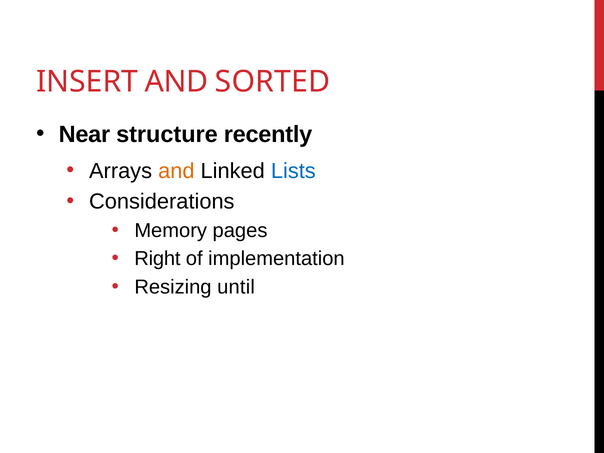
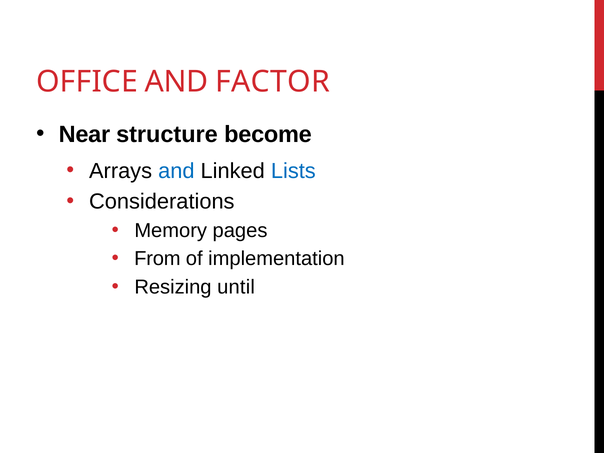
INSERT: INSERT -> OFFICE (87, 82)
SORTED: SORTED -> FACTOR (272, 82)
recently: recently -> become (268, 134)
and colour: orange -> blue (176, 171)
Right: Right -> From (157, 259)
